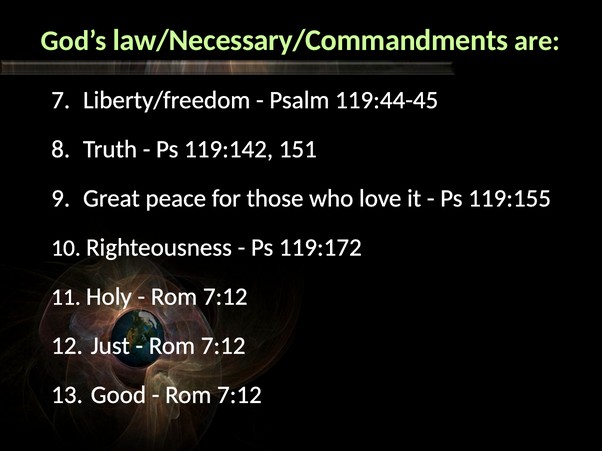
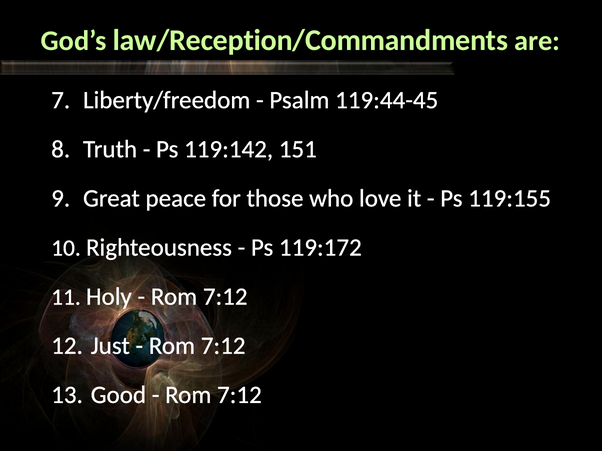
law/Necessary/Commandments: law/Necessary/Commandments -> law/Reception/Commandments (310, 40)
